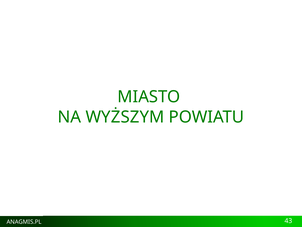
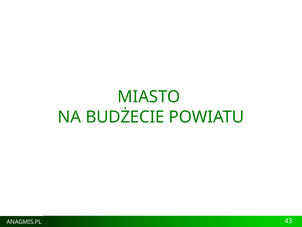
WYŻSZYM: WYŻSZYM -> BUDŻECIE (125, 117)
